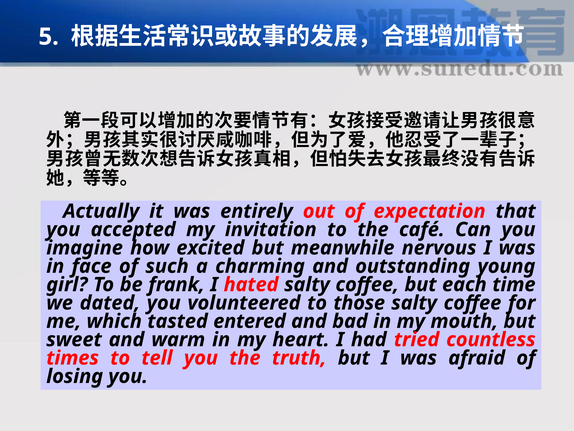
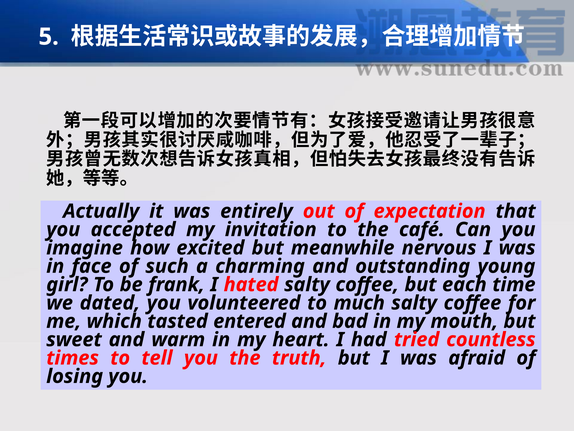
those: those -> much (359, 303)
